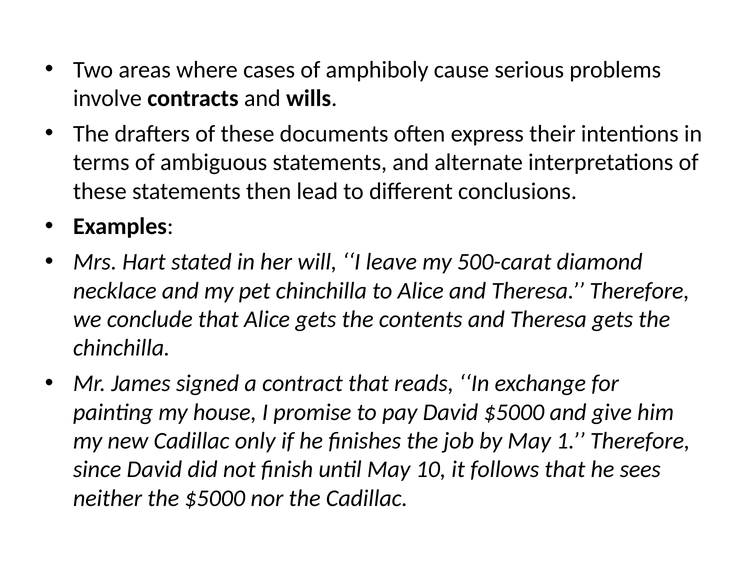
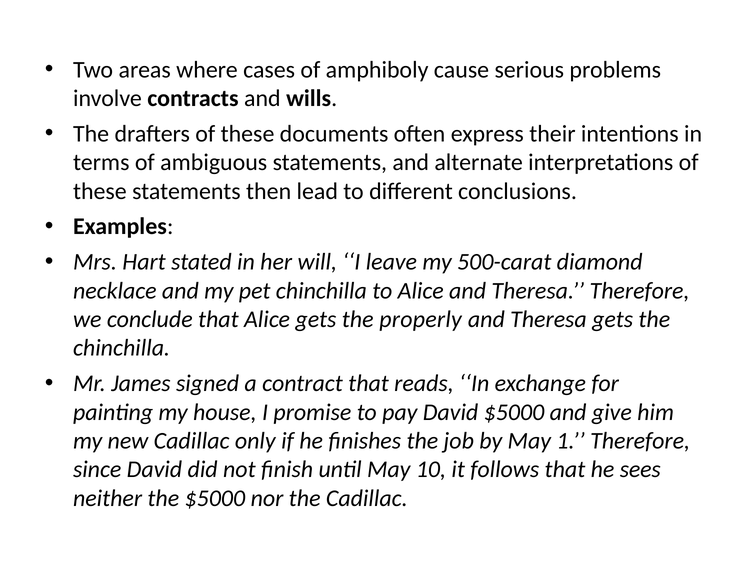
contents: contents -> properly (421, 319)
